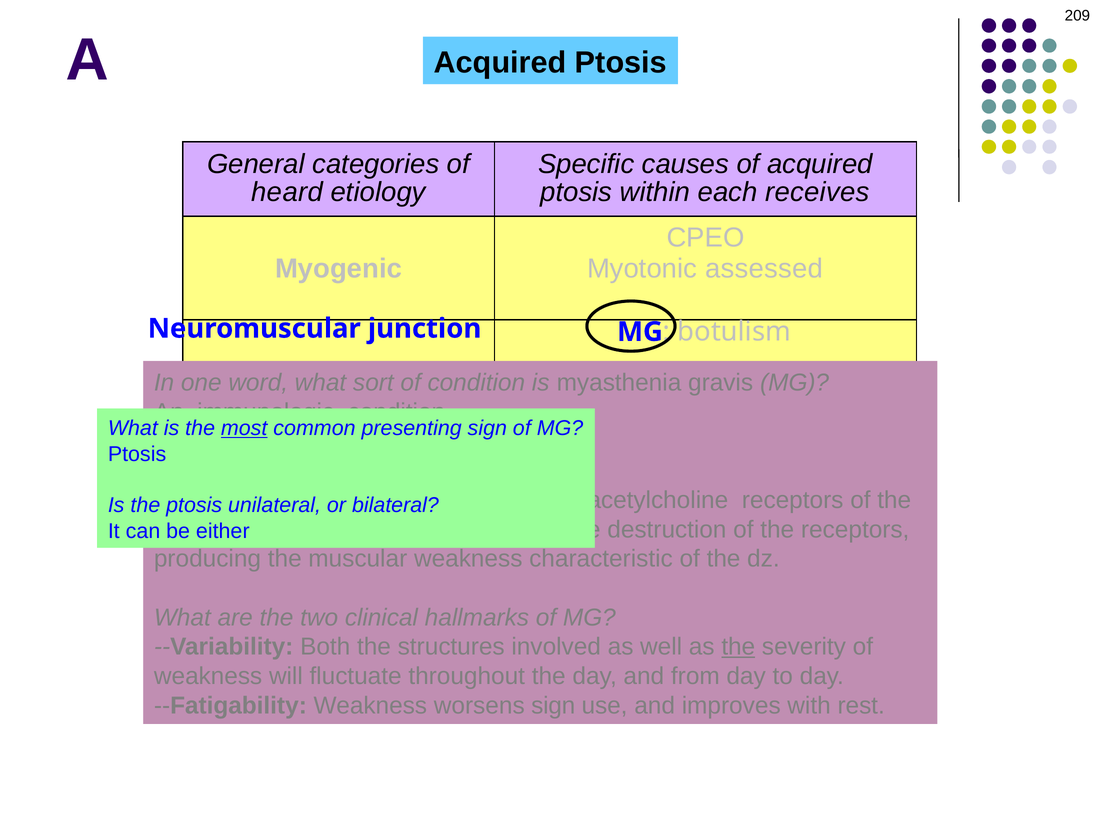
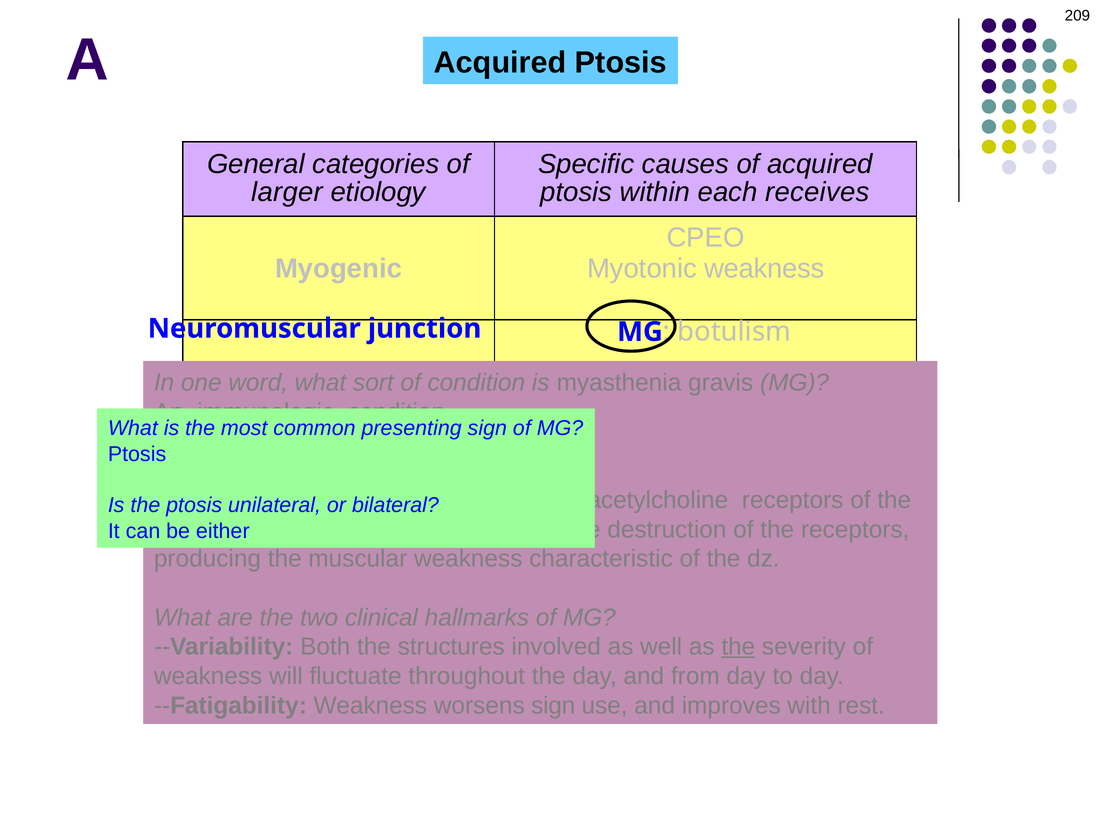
heard: heard -> larger (287, 192)
Myotonic assessed: assessed -> weakness (764, 268)
most underline: present -> none (244, 428)
